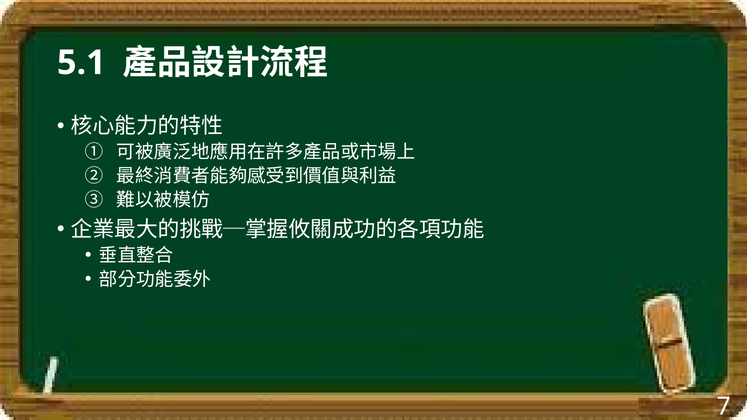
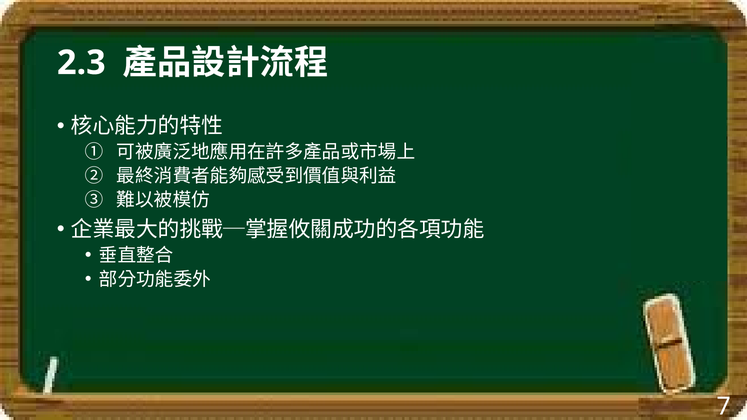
5.1: 5.1 -> 2.3 (81, 63)
